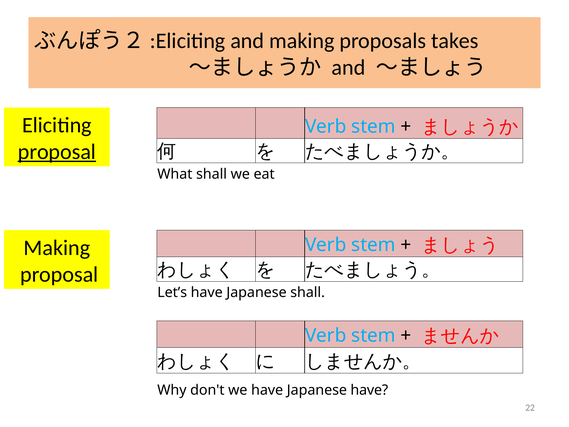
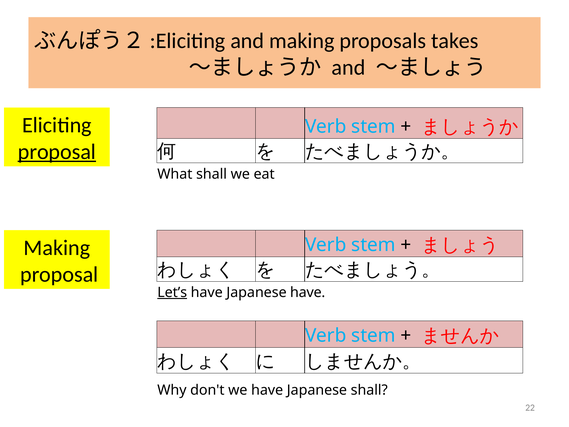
Let’s underline: none -> present (172, 292)
Japanese shall: shall -> have (308, 292)
Japanese have: have -> shall (369, 390)
